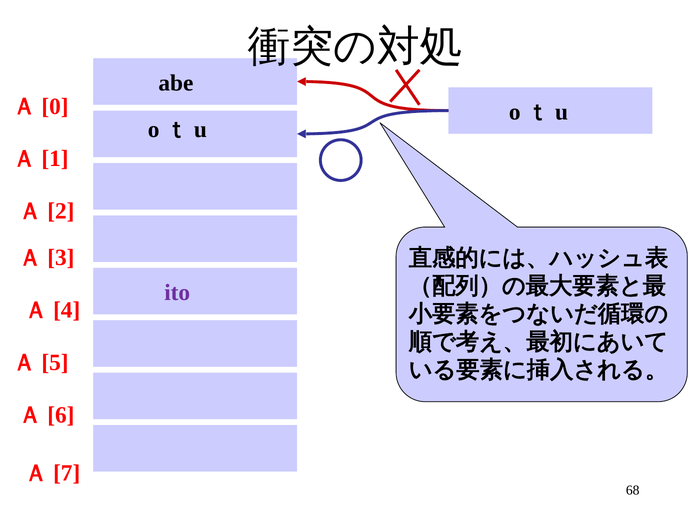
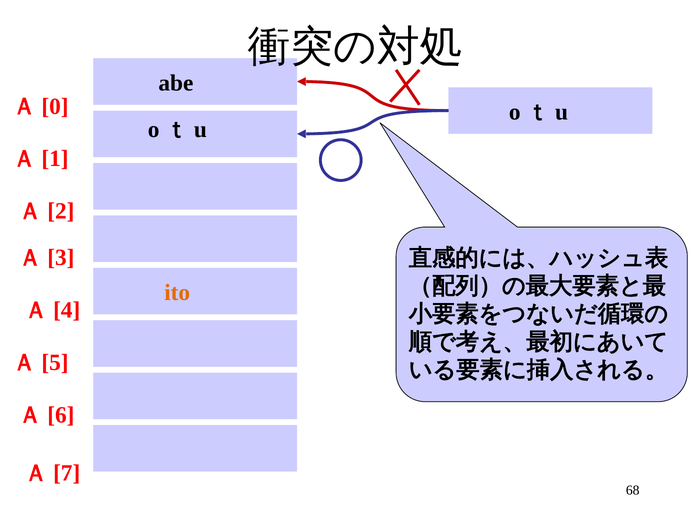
ito colour: purple -> orange (177, 293)
